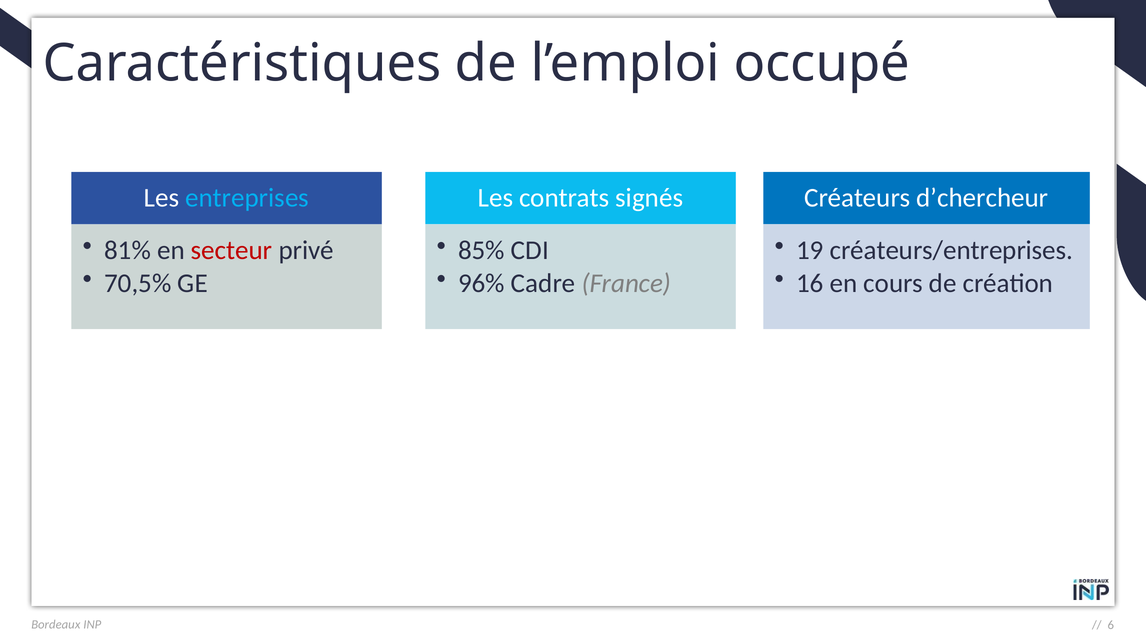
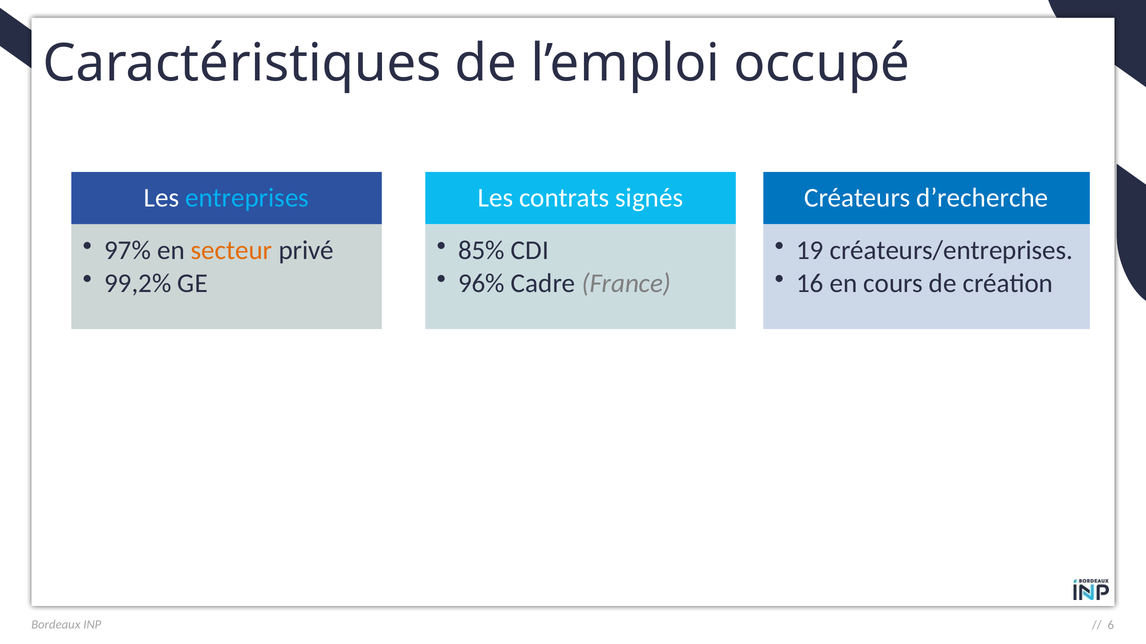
d’chercheur: d’chercheur -> d’recherche (982, 198)
81%: 81% -> 97% (128, 250)
secteur colour: red -> orange (232, 250)
70,5%: 70,5% -> 99,2% (138, 284)
